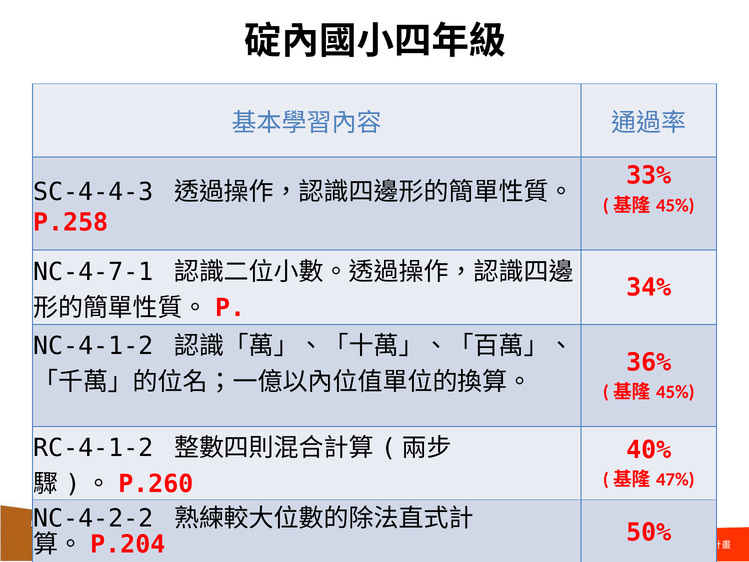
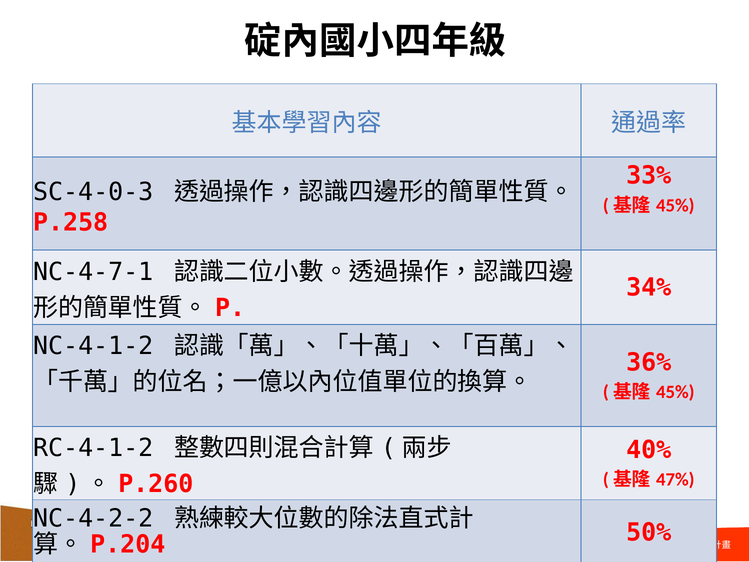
SC-4-4-3: SC-4-4-3 -> SC-4-0-3 (93, 192)
